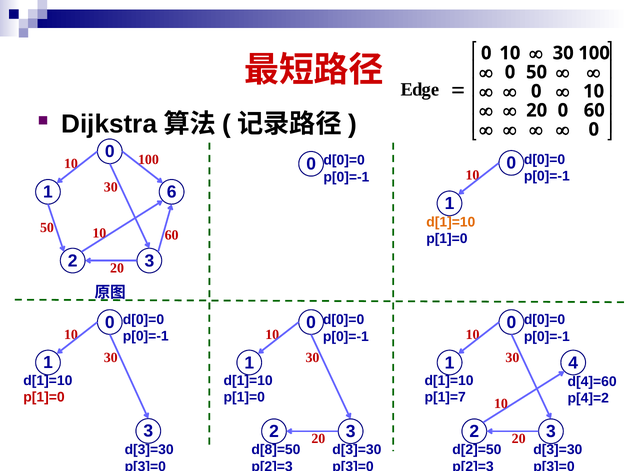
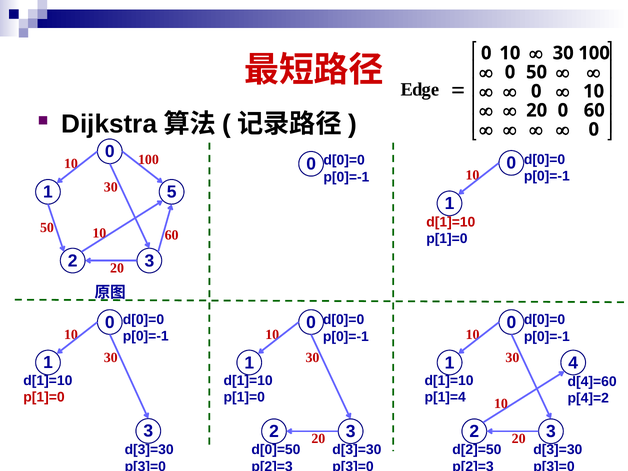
6: 6 -> 5 (172, 192)
d[1]=10 colour: orange -> red (451, 222)
p[1]=7: p[1]=7 -> p[1]=4 (445, 397)
d[8]=50: d[8]=50 -> d[0]=50 (276, 450)
